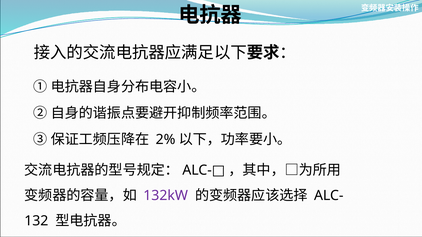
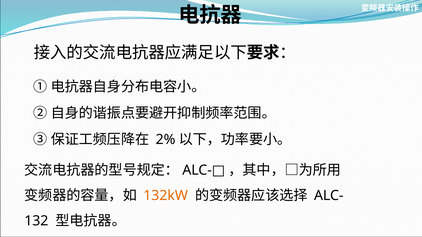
132kW colour: purple -> orange (166, 196)
